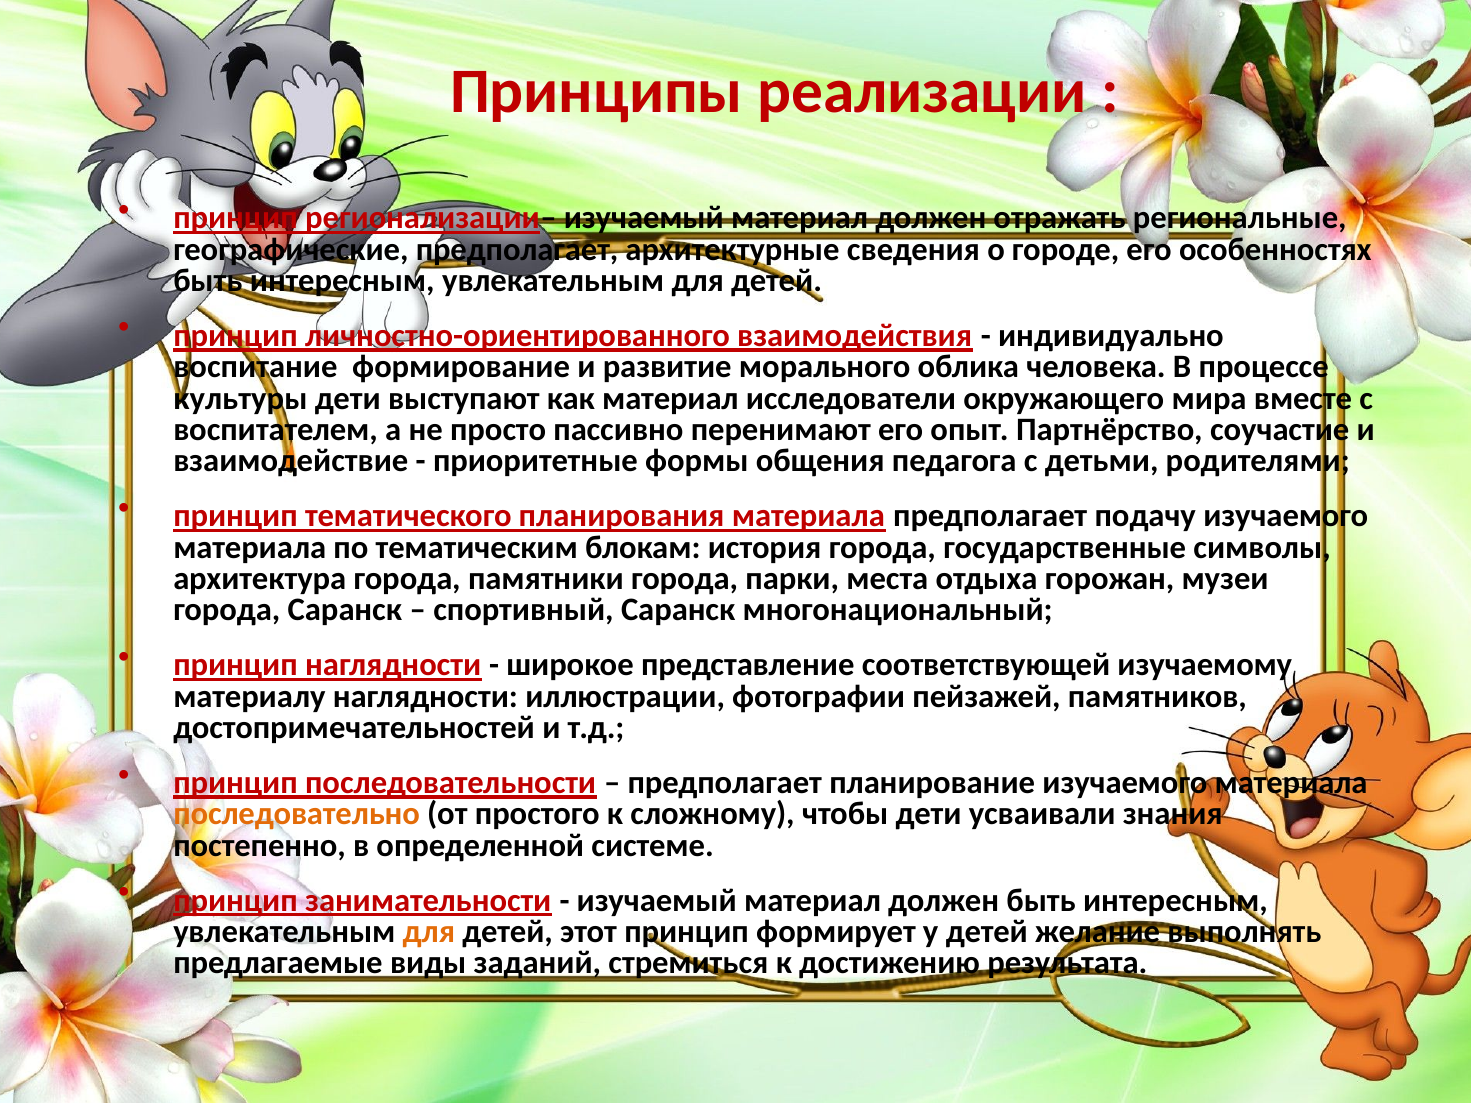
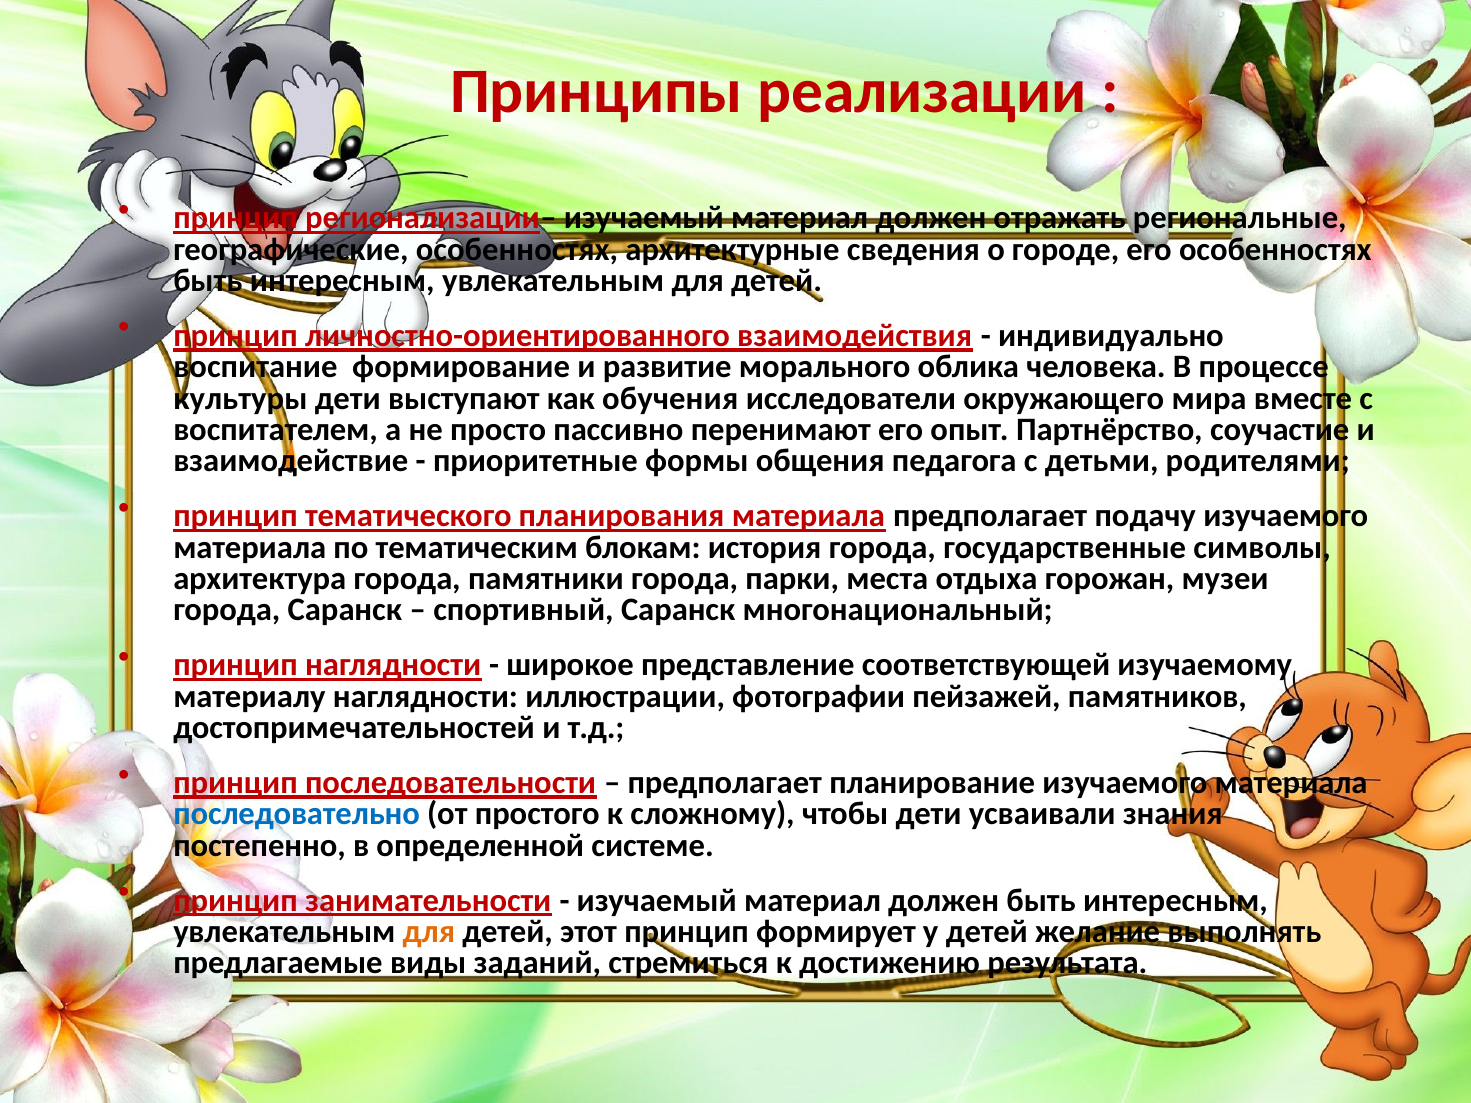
географические предполагает: предполагает -> особенностях (517, 249)
как материал: материал -> обучения (670, 398)
последовательно colour: orange -> blue (297, 814)
